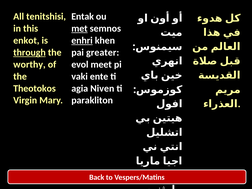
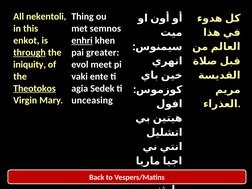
tenitshisi: tenitshisi -> nekentoli (46, 17)
Entak: Entak -> Thing (83, 17)
met underline: present -> none (79, 28)
worthy: worthy -> iniquity (30, 64)
Theotokos underline: none -> present (35, 88)
Niven: Niven -> Sedek (102, 88)
parakliton: parakliton -> unceasing (92, 100)
